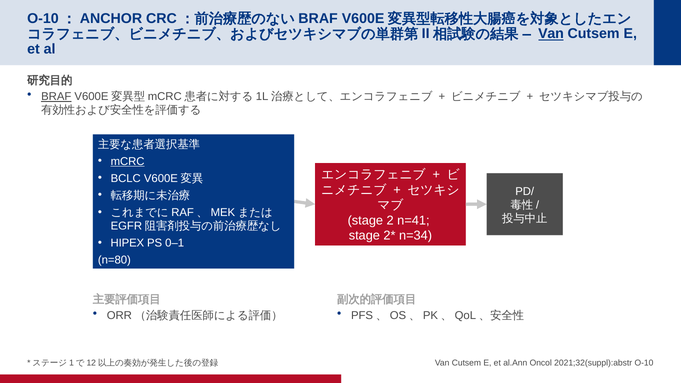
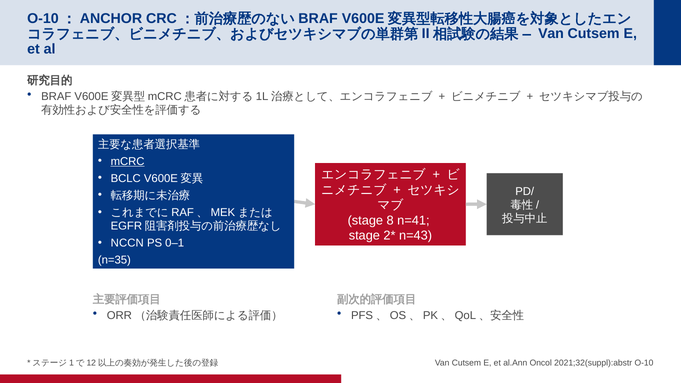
Van underline: present -> none (551, 34)
BRAF underline: present -> none (56, 97)
2: 2 -> 8 (390, 220)
n=34: n=34 -> n=43 (416, 236)
HIPEX: HIPEX -> NCCN (127, 243)
n=80: n=80 -> n=35 (114, 260)
